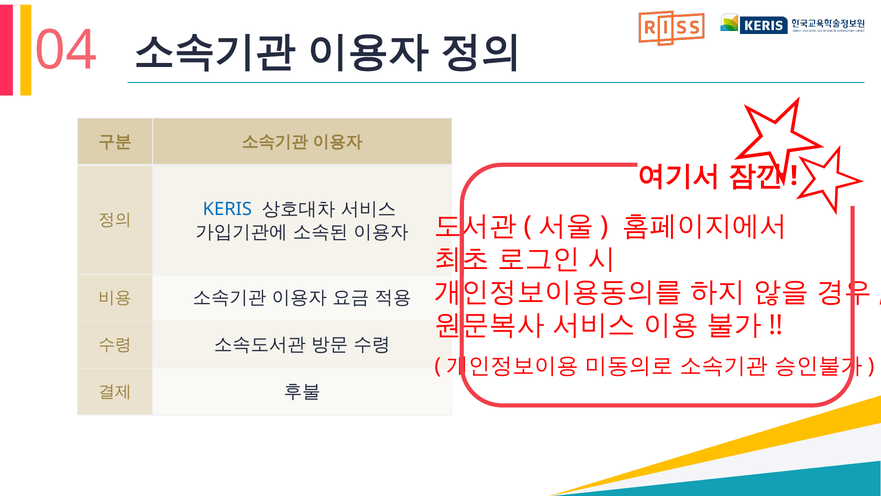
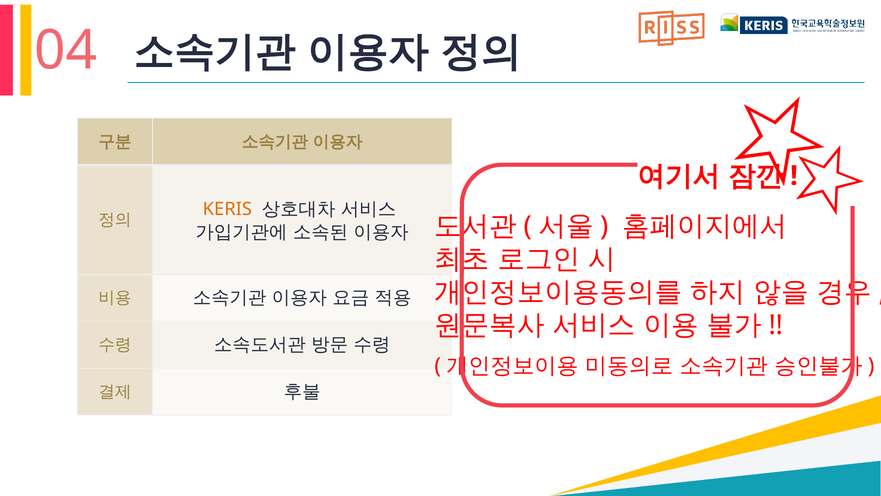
KERIS colour: blue -> orange (227, 209)
